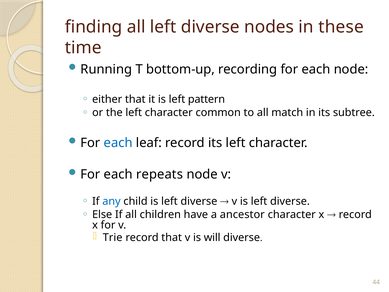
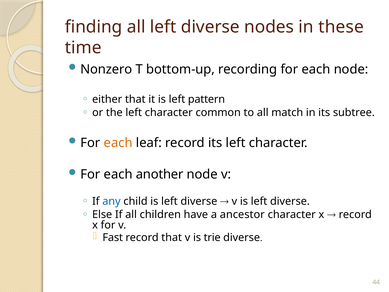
Running: Running -> Nonzero (106, 69)
each colour: blue -> orange (118, 143)
repeats: repeats -> another (160, 174)
Trie: Trie -> Fast (113, 237)
will: will -> trie (212, 237)
